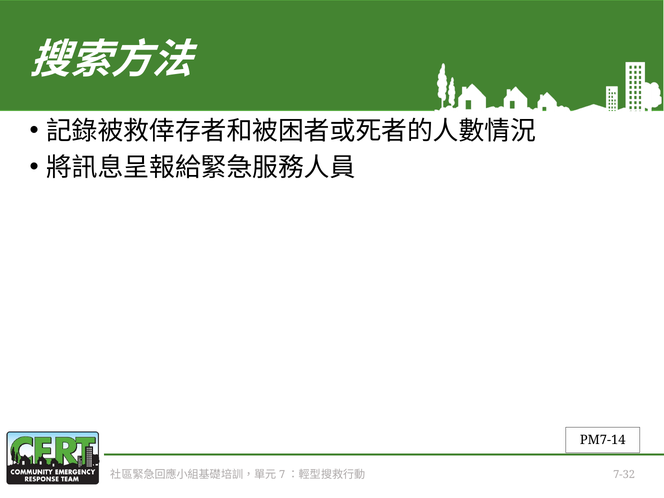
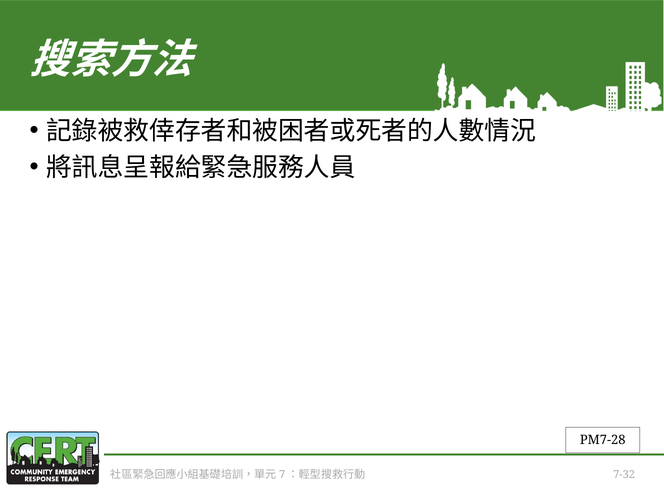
PM7-14: PM7-14 -> PM7-28 (603, 440)
